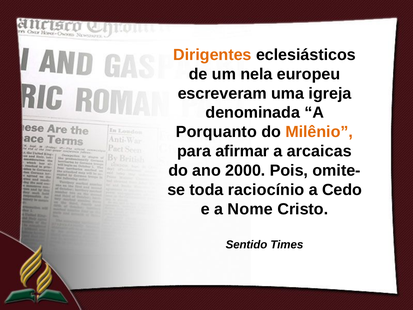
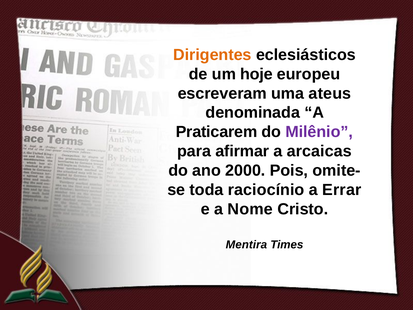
nela: nela -> hoje (257, 74)
igreja: igreja -> ateus (330, 93)
Porquanto: Porquanto -> Praticarem (217, 132)
Milênio colour: orange -> purple (319, 132)
Cedo: Cedo -> Errar (342, 190)
Sentido: Sentido -> Mentira (246, 245)
